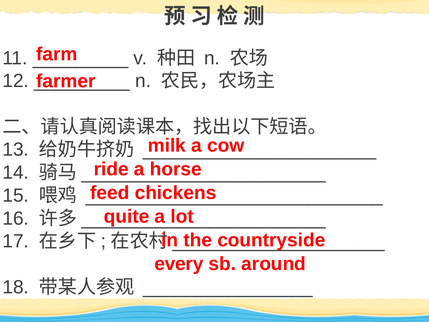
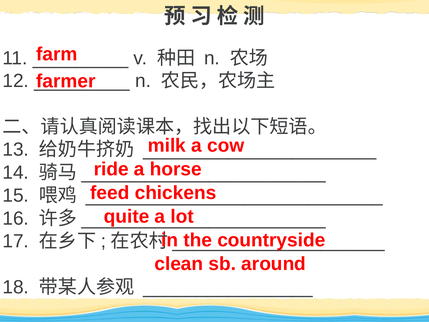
every: every -> clean (179, 264)
